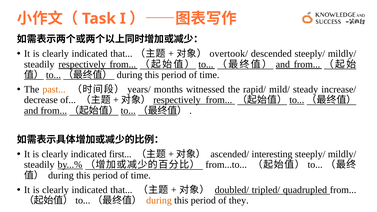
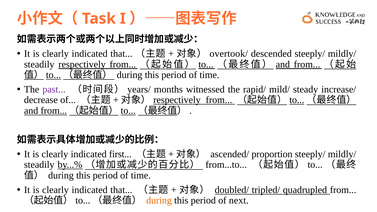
past colour: orange -> purple (54, 89)
interesting: interesting -> proportion (272, 154)
they: they -> next (239, 201)
